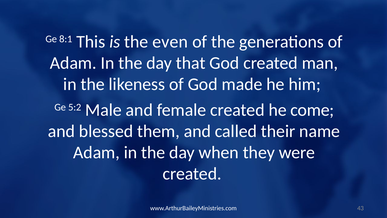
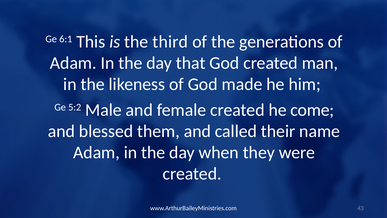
8:1: 8:1 -> 6:1 (66, 39)
even: even -> third (170, 42)
